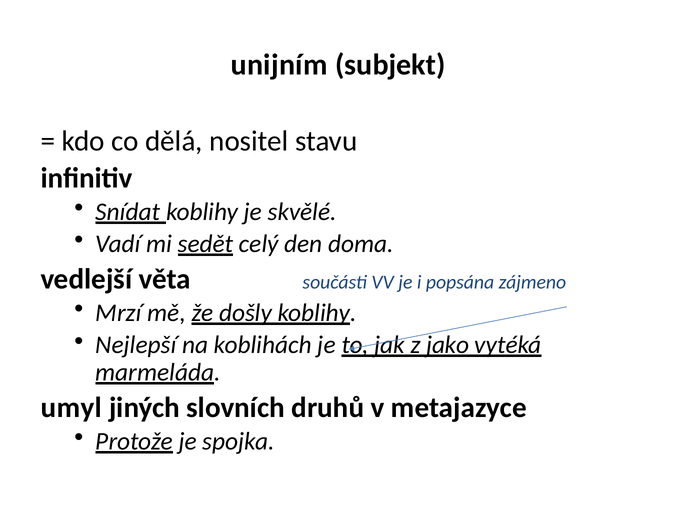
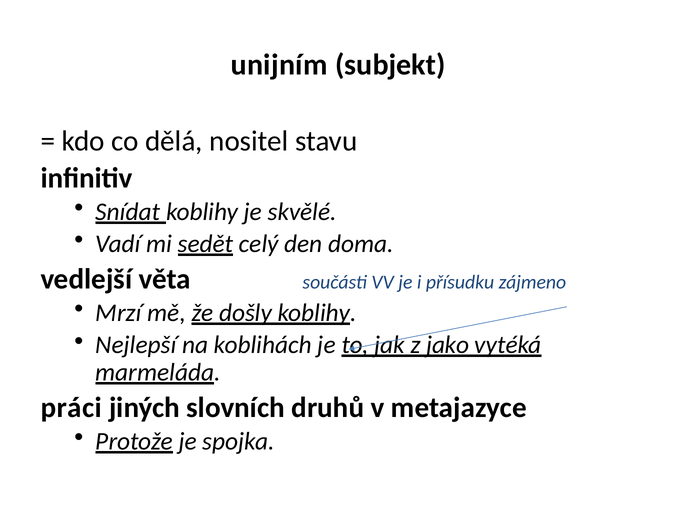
popsána: popsána -> přísudku (460, 282)
umyl: umyl -> práci (71, 408)
